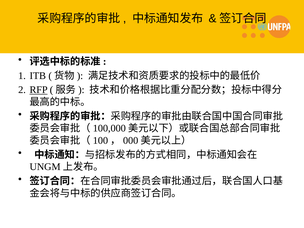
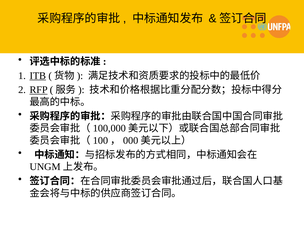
ITB underline: none -> present (38, 76)
